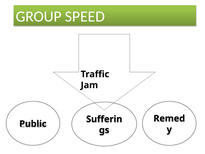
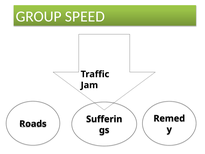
Public: Public -> Roads (33, 124)
